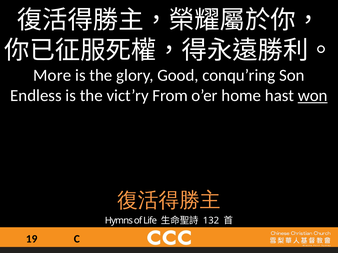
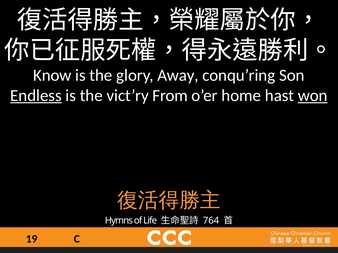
More: More -> Know (52, 76)
Good: Good -> Away (178, 76)
Endless underline: none -> present (36, 96)
132: 132 -> 764 (211, 221)
